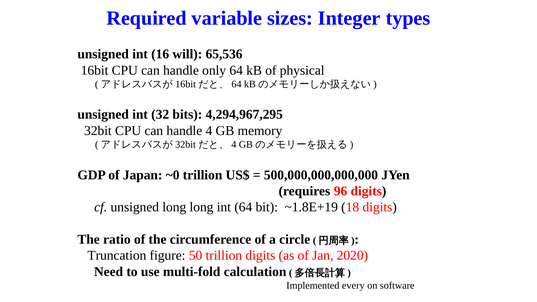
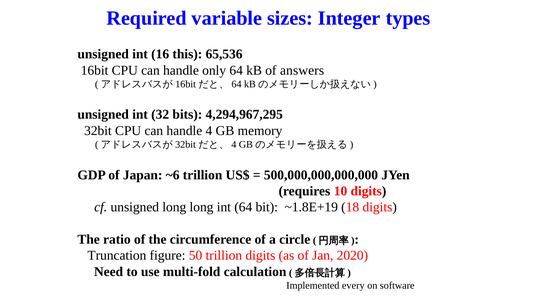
will: will -> this (187, 54)
physical: physical -> answers (302, 70)
~0: ~0 -> ~6 (173, 175)
96: 96 -> 10 (341, 191)
